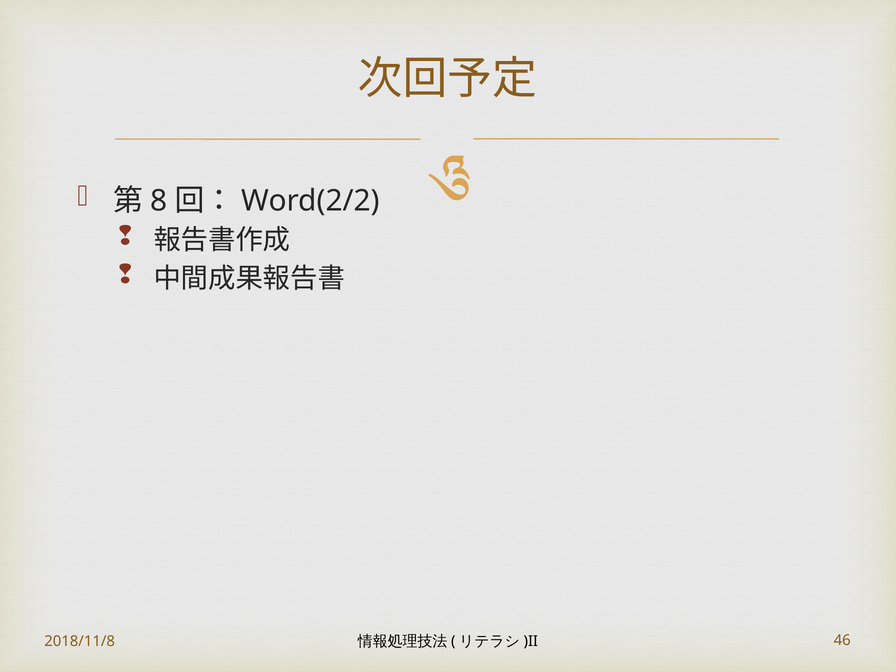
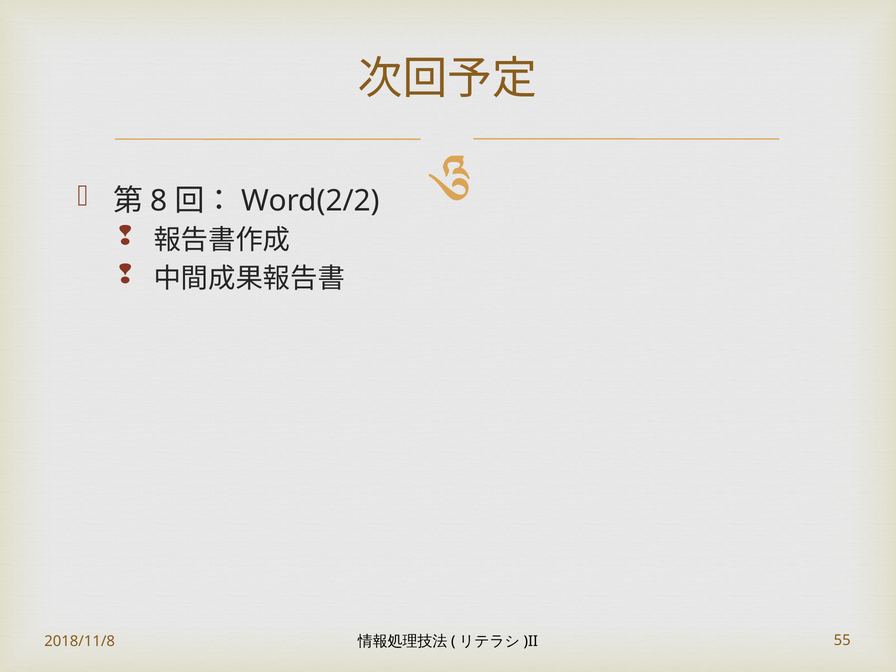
46: 46 -> 55 (842, 640)
